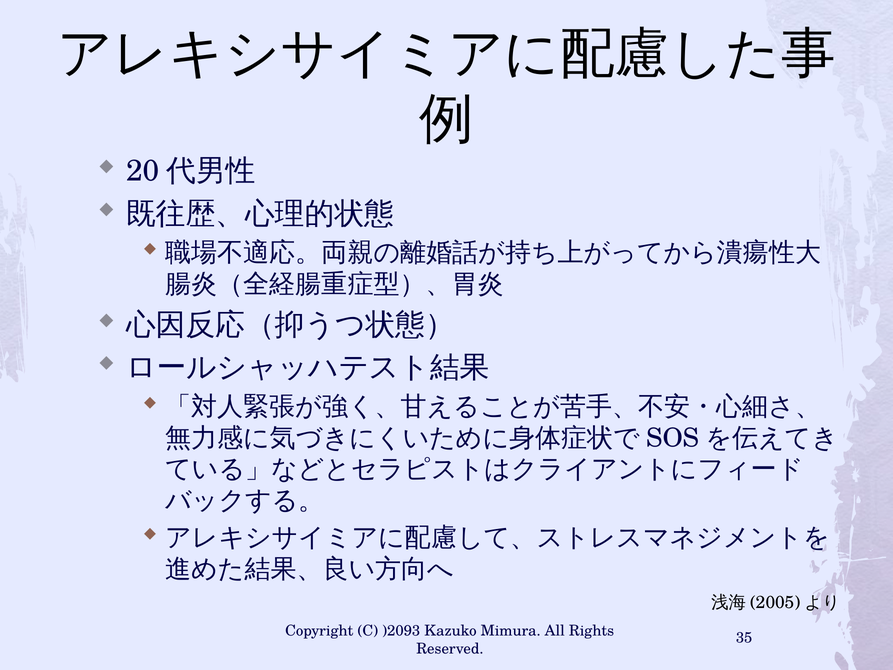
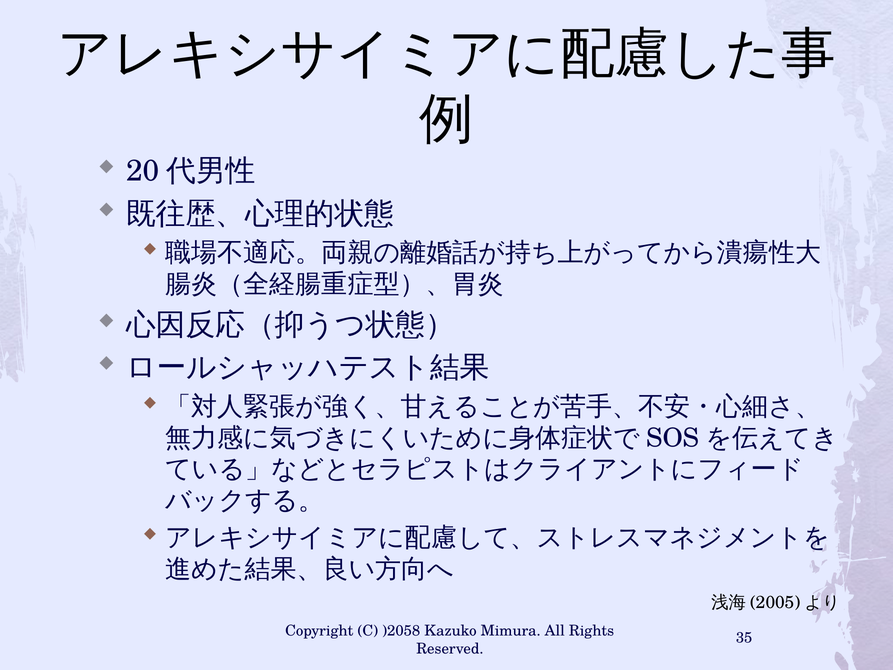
)2093: )2093 -> )2058 (401, 631)
